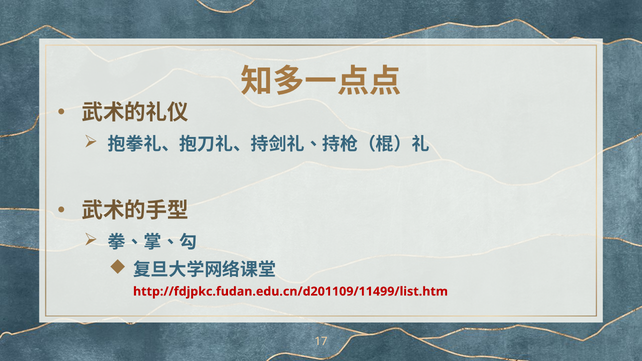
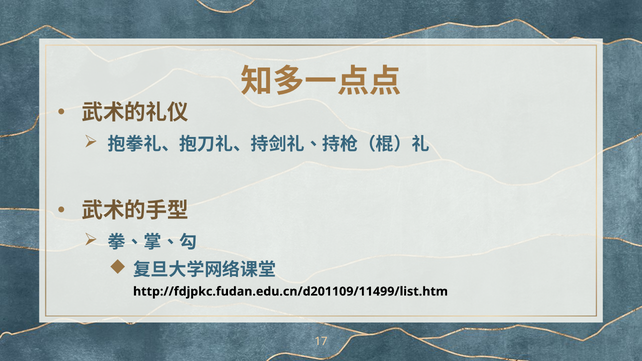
http://fdjpkc.fudan.edu.cn/d201109/11499/list.htm colour: red -> black (291, 292)
